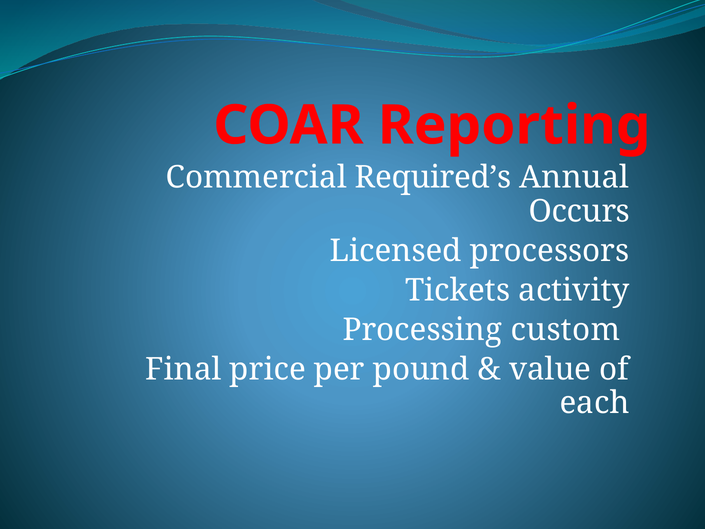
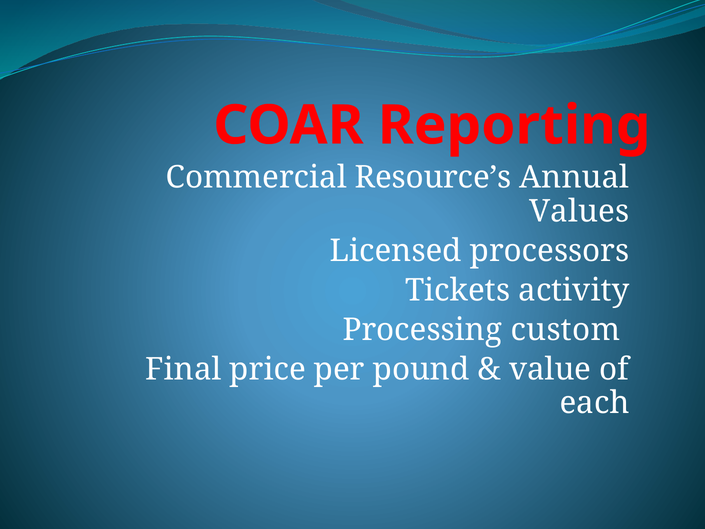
Required’s: Required’s -> Resource’s (433, 177)
Occurs: Occurs -> Values (579, 211)
